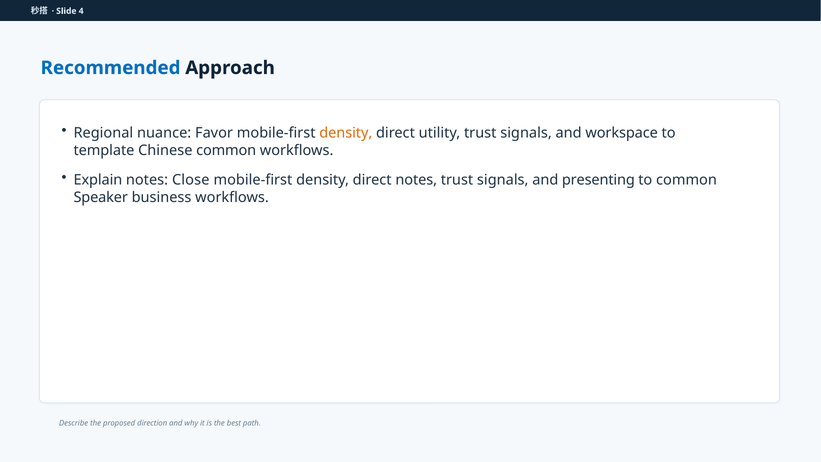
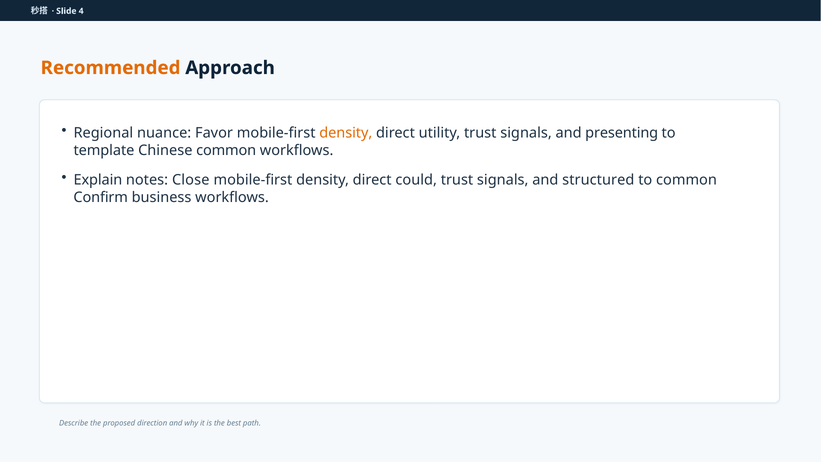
Recommended colour: blue -> orange (111, 68)
workspace: workspace -> presenting (622, 133)
direct notes: notes -> could (416, 180)
presenting: presenting -> structured (598, 180)
Speaker: Speaker -> Confirm (101, 197)
